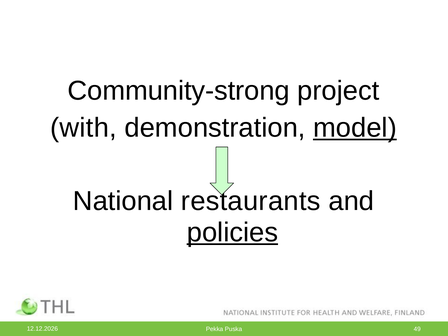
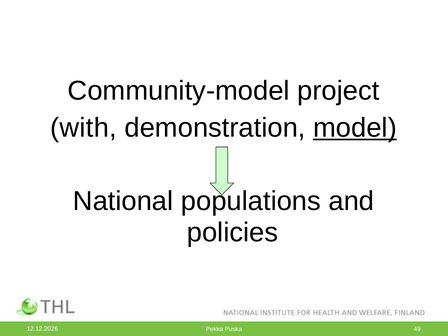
Community-strong: Community-strong -> Community-model (179, 91)
restaurants: restaurants -> populations (251, 201)
policies underline: present -> none (232, 232)
